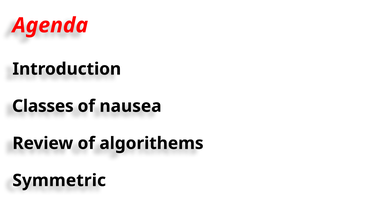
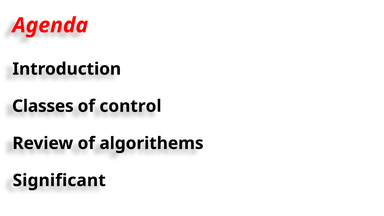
nausea: nausea -> control (130, 106)
Symmetric: Symmetric -> Significant (59, 180)
